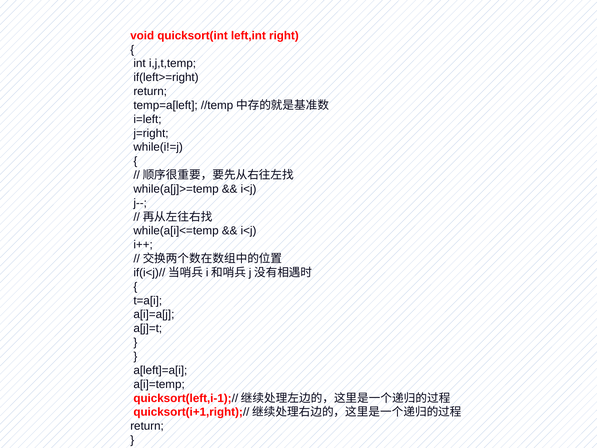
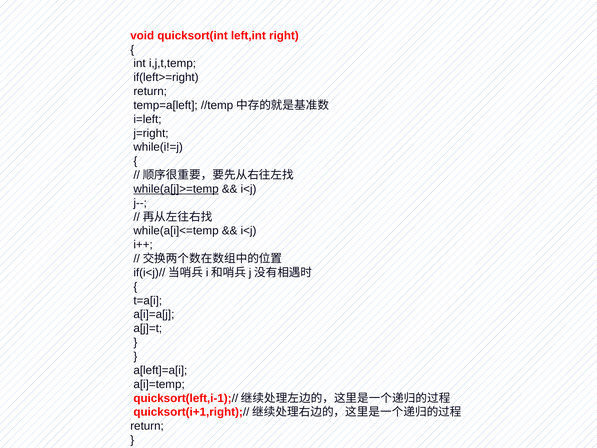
while(a[j]>=temp underline: none -> present (176, 189)
